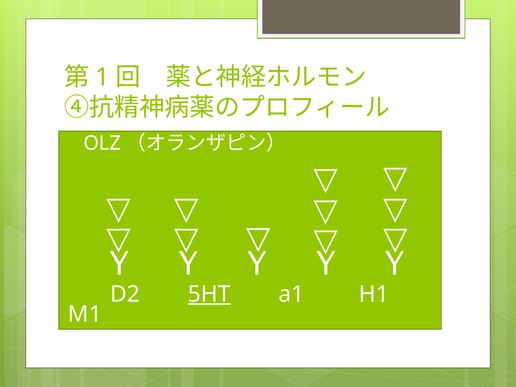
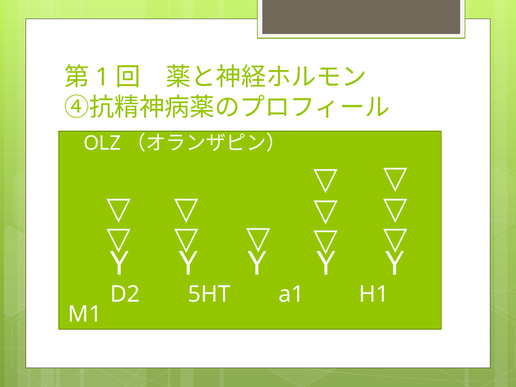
5HT underline: present -> none (209, 294)
